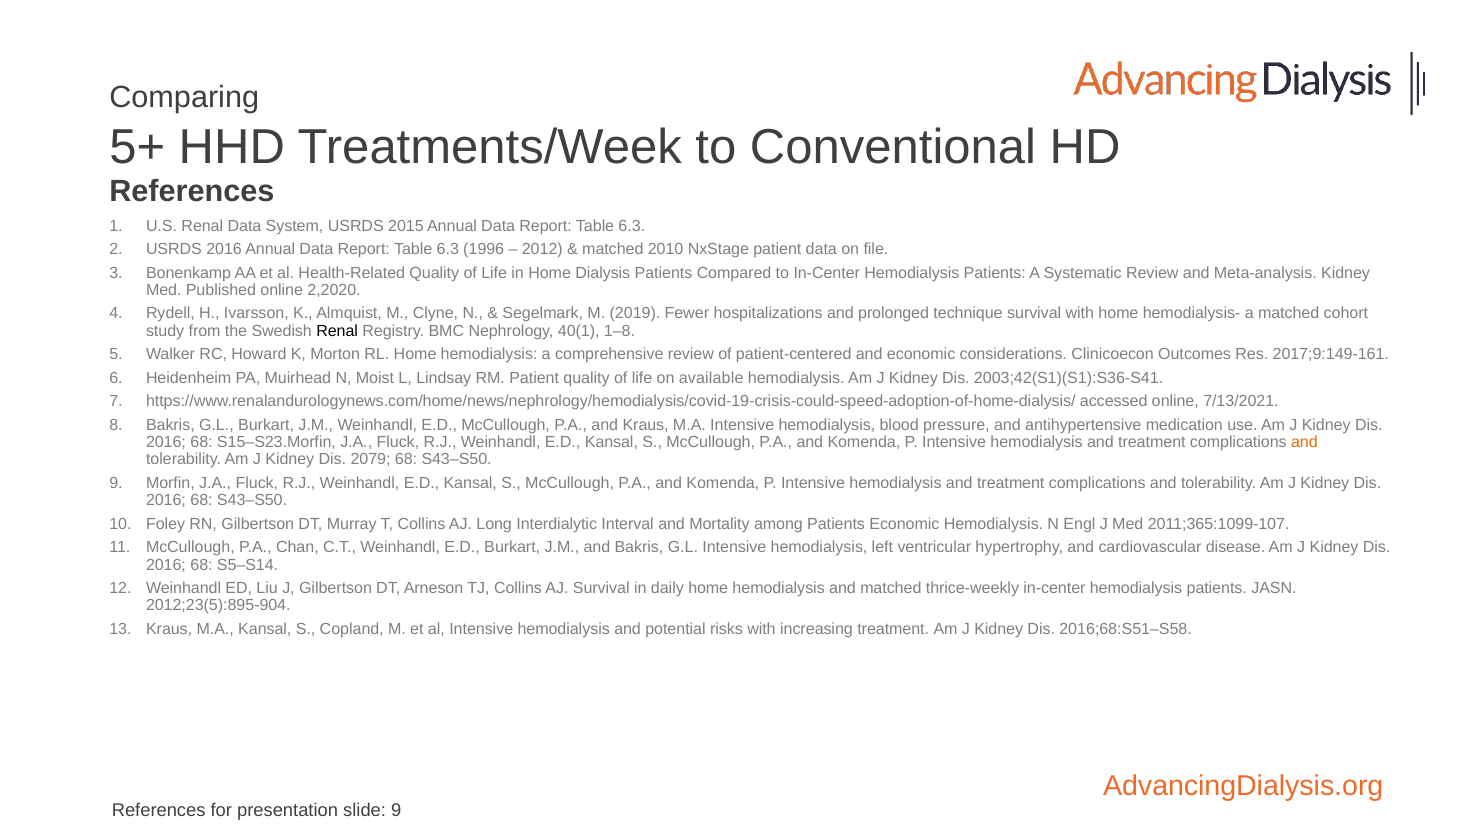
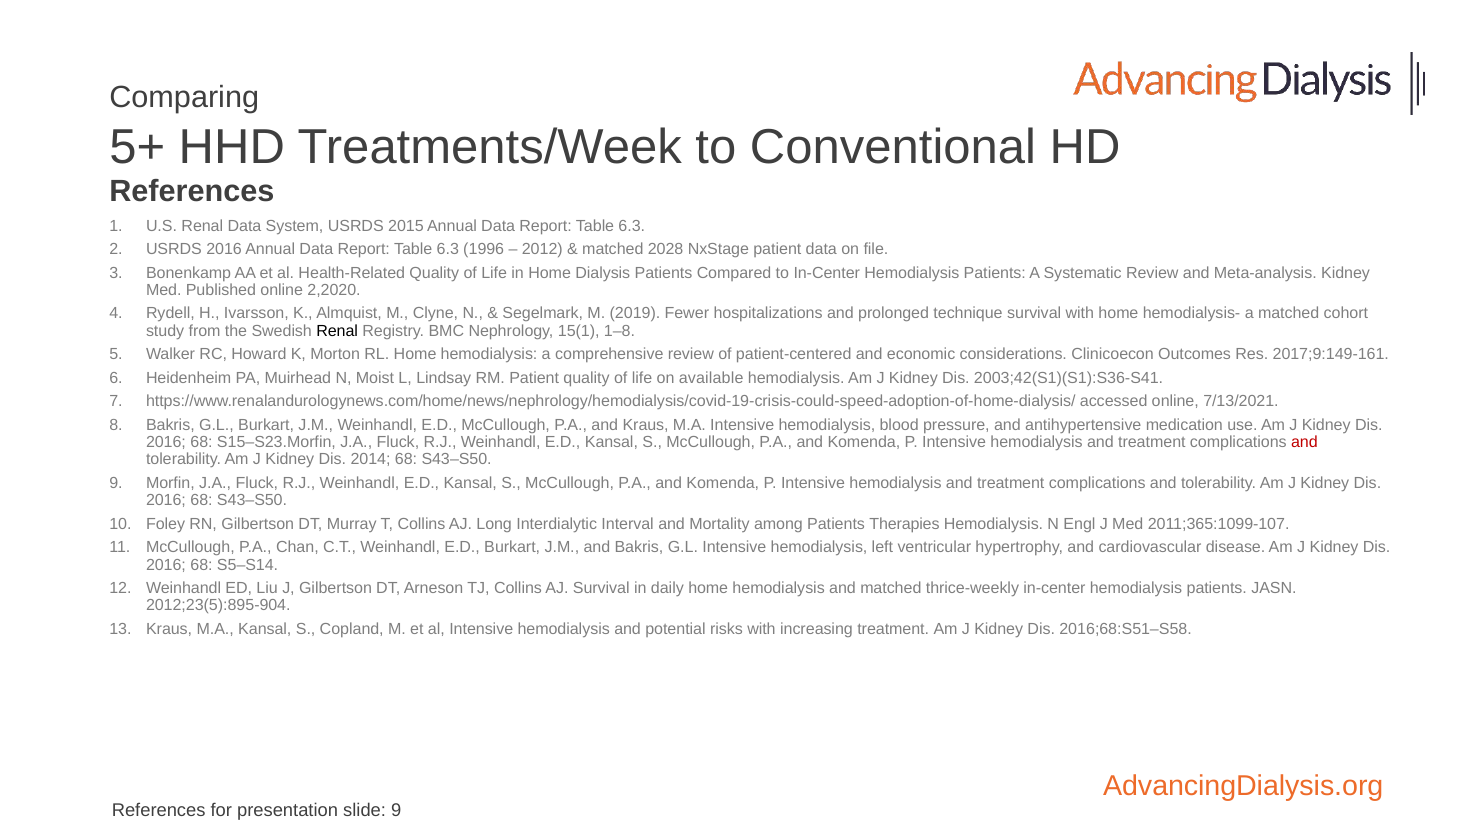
2010: 2010 -> 2028 (666, 249)
40(1: 40(1 -> 15(1 (579, 331)
and colour: orange -> red (1304, 442)
2079: 2079 -> 2014 (371, 460)
Patients Economic: Economic -> Therapies (904, 524)
